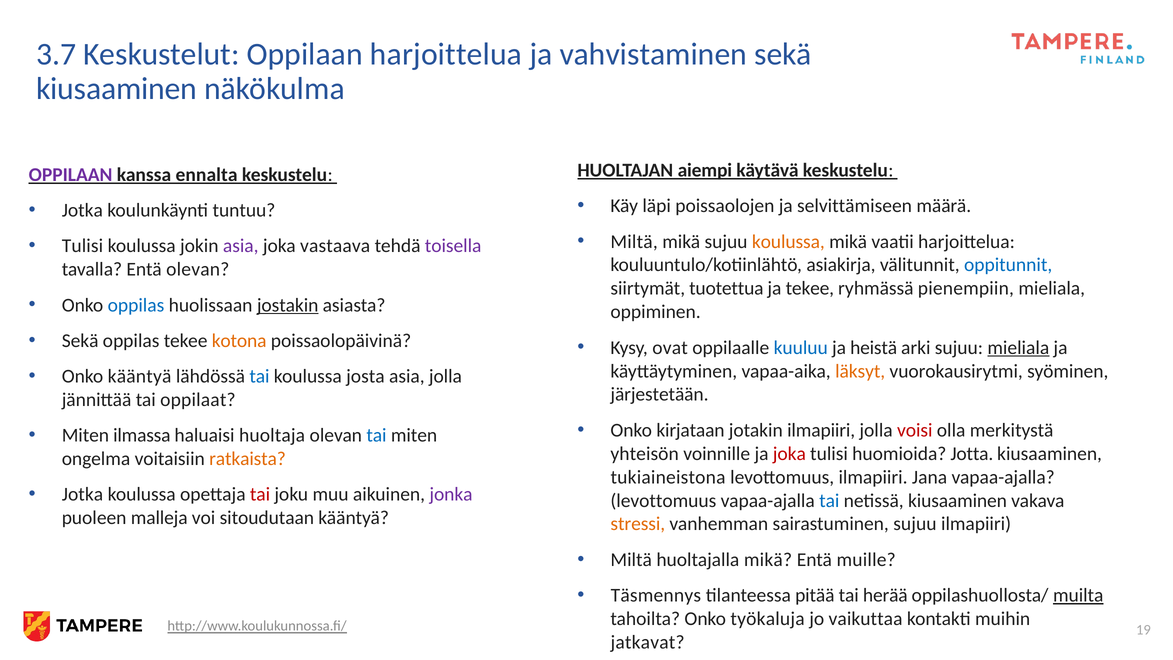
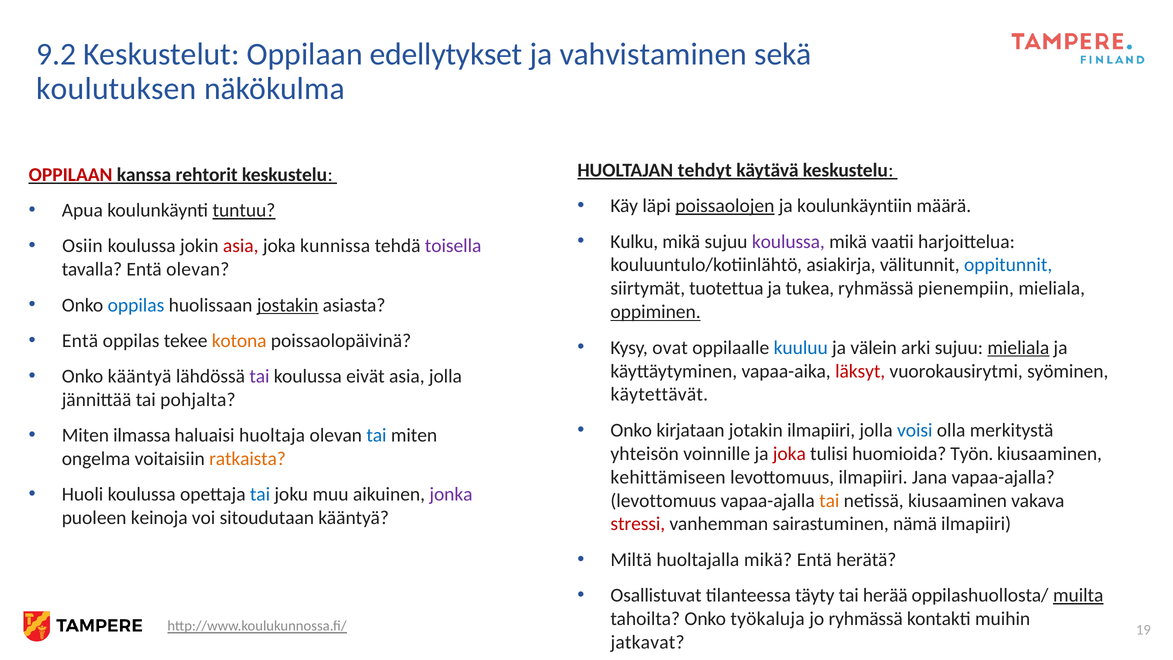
3.7: 3.7 -> 9.2 (56, 54)
Oppilaan harjoittelua: harjoittelua -> edellytykset (446, 54)
kiusaaminen: kiusaaminen -> koulutuksen (116, 89)
aiempi: aiempi -> tehdyt (705, 170)
OPPILAAN colour: purple -> red (71, 175)
ennalta: ennalta -> rehtorit (207, 175)
poissaolojen underline: none -> present (725, 206)
selvittämiseen: selvittämiseen -> koulunkäyntiin (855, 206)
Jotka: Jotka -> Apua (82, 210)
tuntuu underline: none -> present (244, 210)
Miltä: Miltä -> Kulku (634, 242)
koulussa colour: orange -> purple (788, 242)
Tulisi: Tulisi -> Osiin (82, 246)
asia colour: purple -> red (241, 246)
vastaava: vastaava -> kunnissa (335, 246)
ja tekee: tekee -> tukea (810, 288)
oppiminen underline: none -> present (656, 312)
Sekä: Sekä -> Entä (80, 341)
heistä: heistä -> välein (874, 348)
läksyt colour: orange -> red (860, 371)
tai colour: blue -> purple (259, 376)
josta: josta -> eivät (365, 376)
järjestetään: järjestetään -> käytettävät (659, 394)
oppilaat: oppilaat -> pohjalta (198, 400)
voisi colour: red -> blue (915, 430)
Jotta: Jotta -> Työn (972, 454)
tukiaineistona: tukiaineistona -> kehittämiseen (668, 477)
Jotka: Jotka -> Huoli (83, 494)
tai colour: red -> blue (260, 494)
tai colour: blue -> orange (829, 500)
malleja: malleja -> keinoja (159, 518)
stressi colour: orange -> red (638, 524)
sairastuminen sujuu: sujuu -> nämä (915, 524)
muille: muille -> herätä (866, 560)
Täsmennys: Täsmennys -> Osallistuvat (656, 595)
pitää: pitää -> täyty (815, 595)
jo vaikuttaa: vaikuttaa -> ryhmässä (866, 619)
